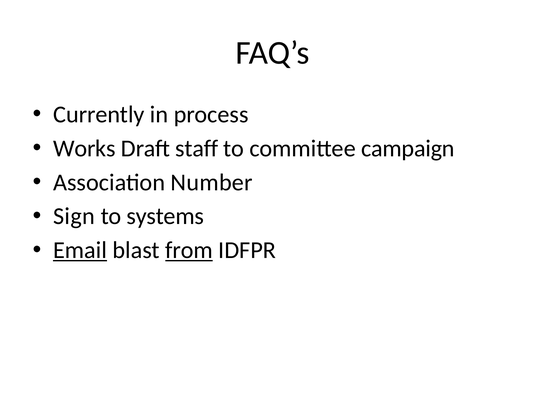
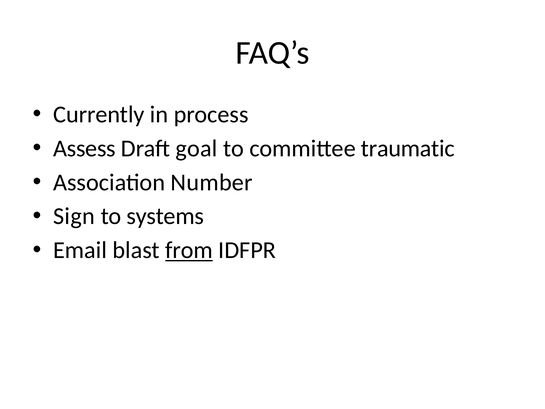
Works: Works -> Assess (84, 148)
staff: staff -> goal (197, 148)
campaign: campaign -> traumatic (408, 148)
Email underline: present -> none (80, 250)
